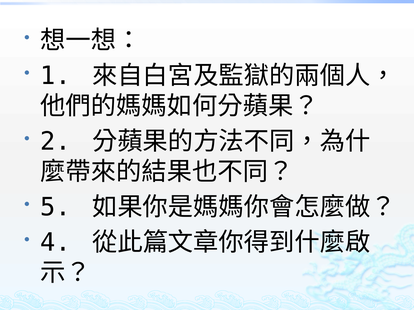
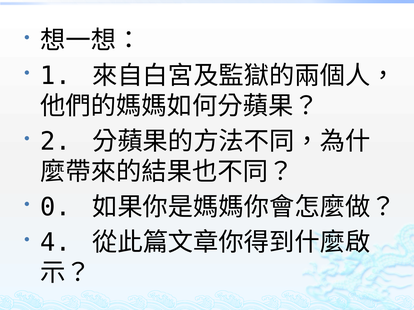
5: 5 -> 0 (56, 207)
